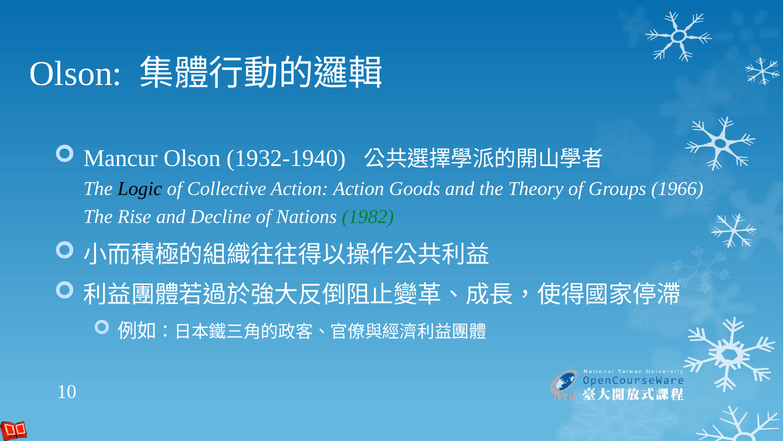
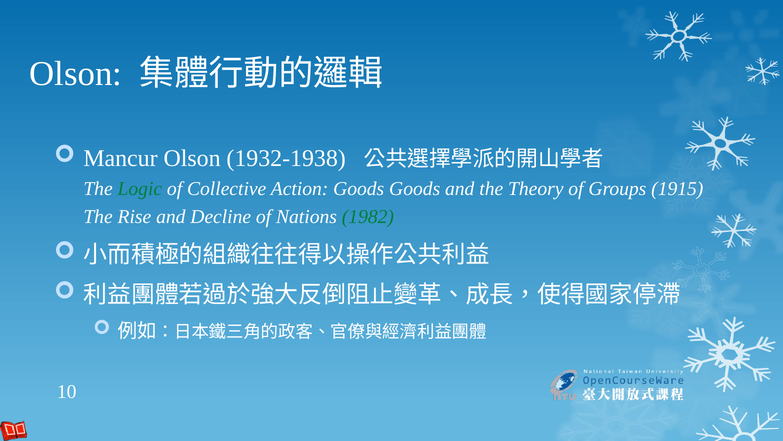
1932-1940: 1932-1940 -> 1932-1938 (286, 158)
Logic colour: black -> green (140, 189)
Action Action: Action -> Goods (359, 189)
1966: 1966 -> 1915 (677, 189)
